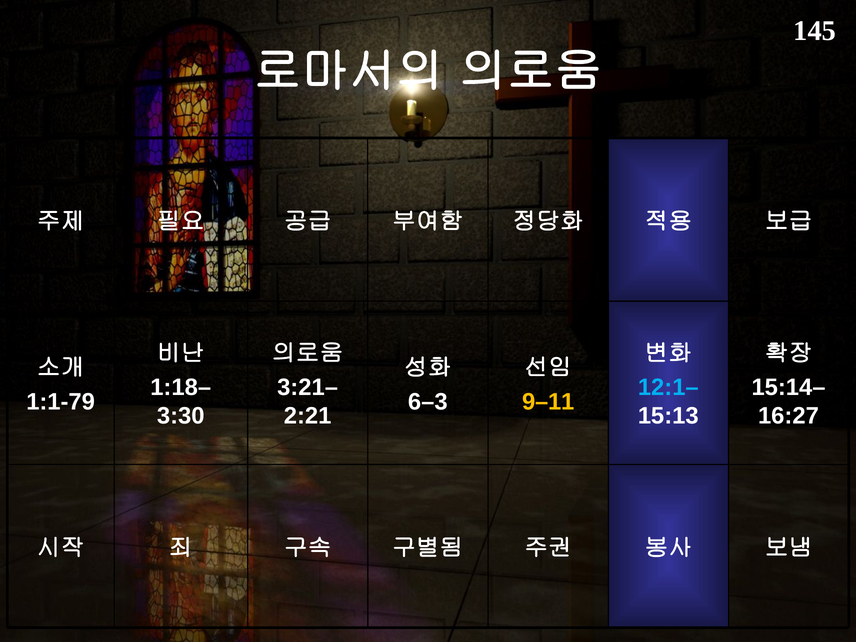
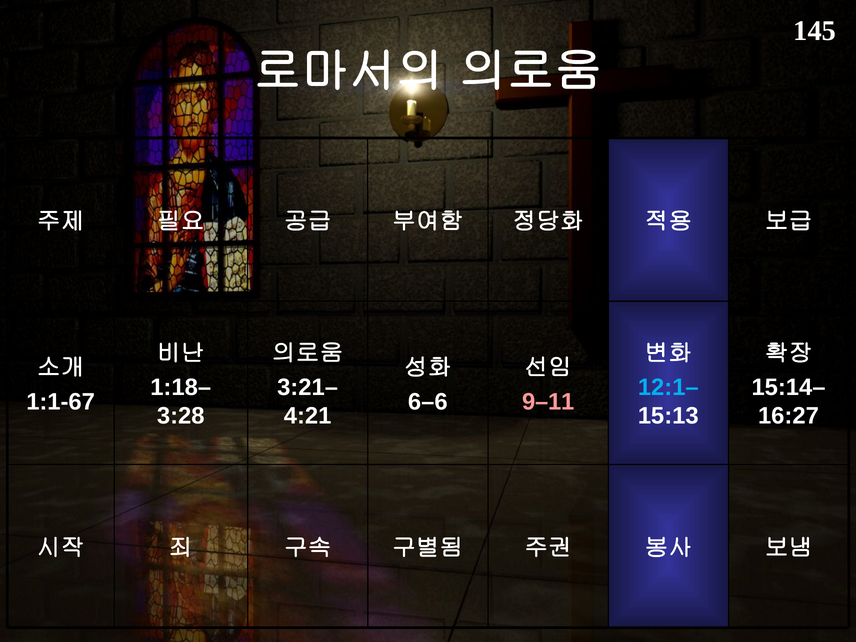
1:1-79: 1:1-79 -> 1:1-67 (61, 402)
6–3: 6–3 -> 6–6 (428, 402)
9–11 colour: yellow -> pink (548, 402)
3:30: 3:30 -> 3:28 (181, 416)
2:21: 2:21 -> 4:21 (308, 416)
